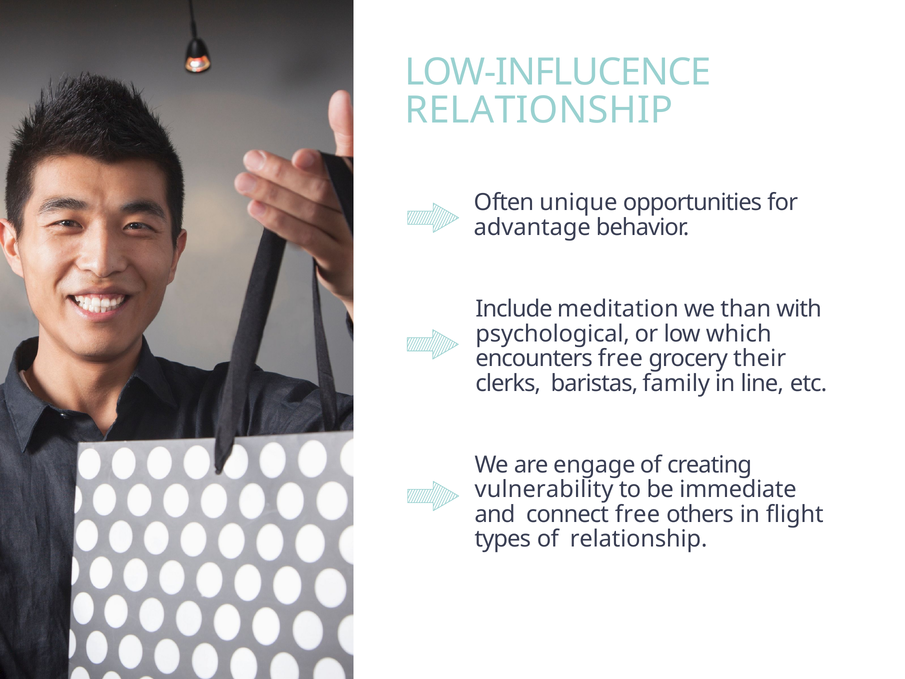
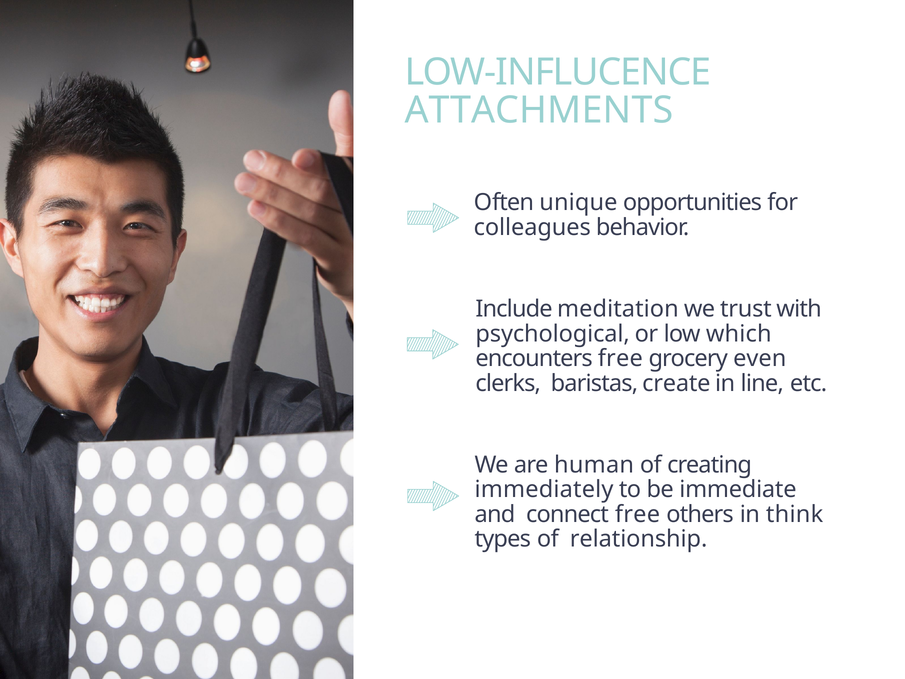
RELATIONSHIP: RELATIONSHIP -> ATTACHMENTS (539, 110)
advantage: advantage -> colleagues (532, 227)
than: than -> trust (746, 309)
their: their -> even (760, 358)
family: family -> create (676, 383)
engage: engage -> human (594, 465)
vulnerability: vulnerability -> immediately (544, 489)
flight: flight -> think (795, 514)
